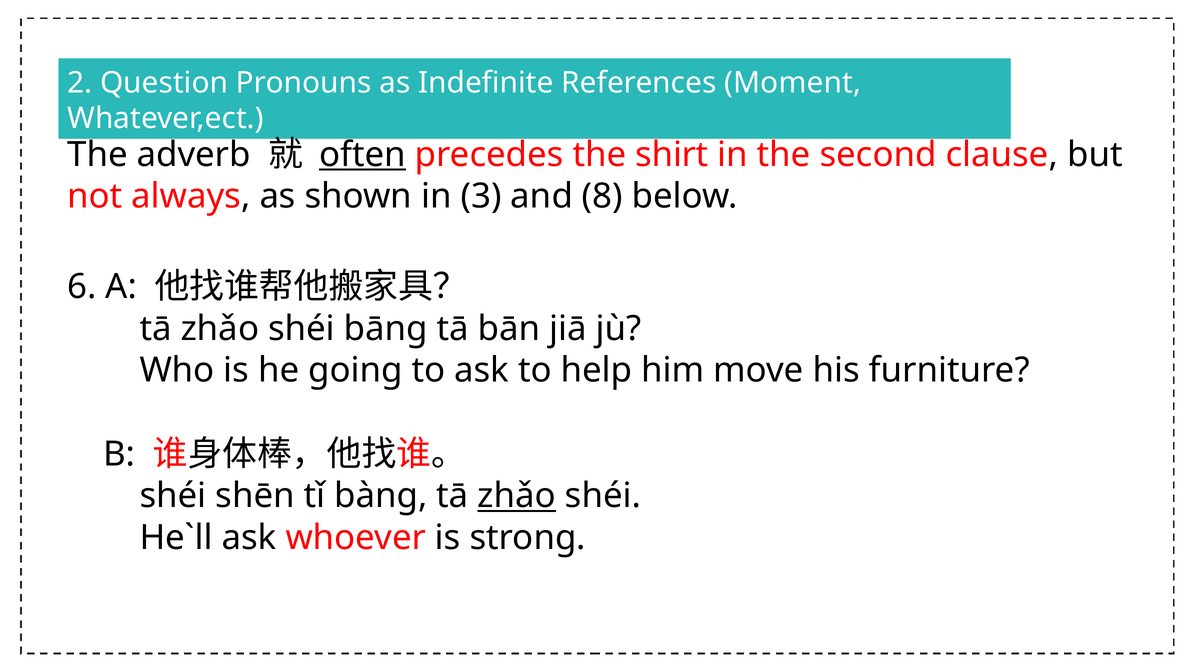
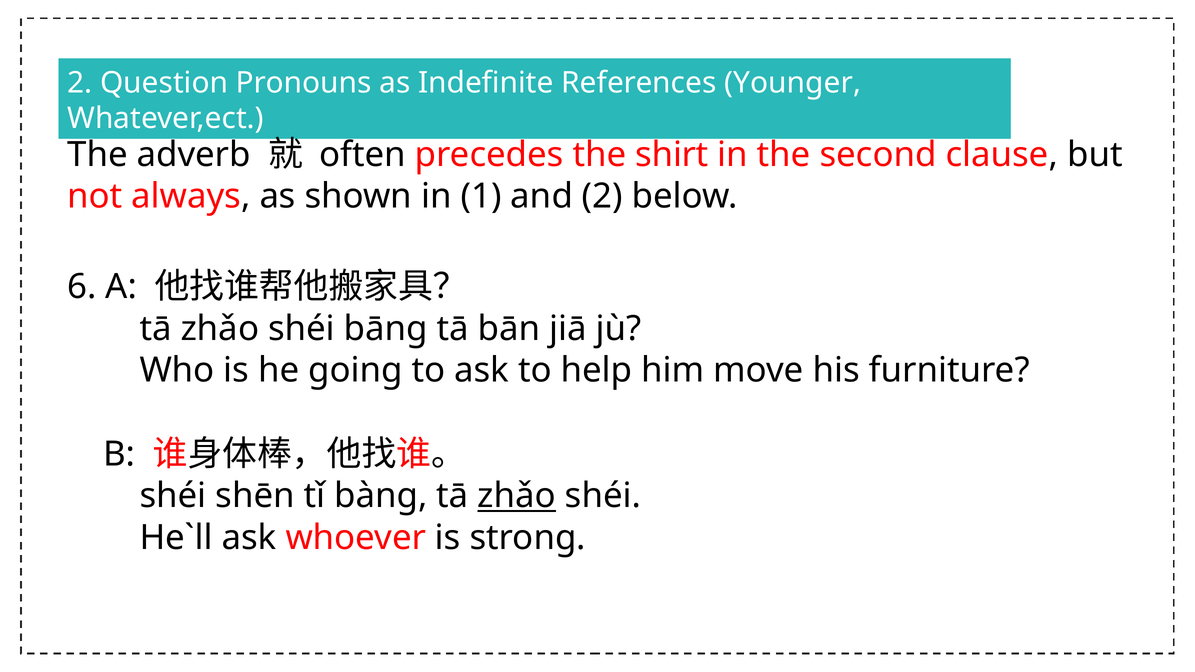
Moment: Moment -> Younger (793, 83)
often underline: present -> none (362, 155)
3: 3 -> 1 (481, 197)
and 8: 8 -> 2 (602, 197)
